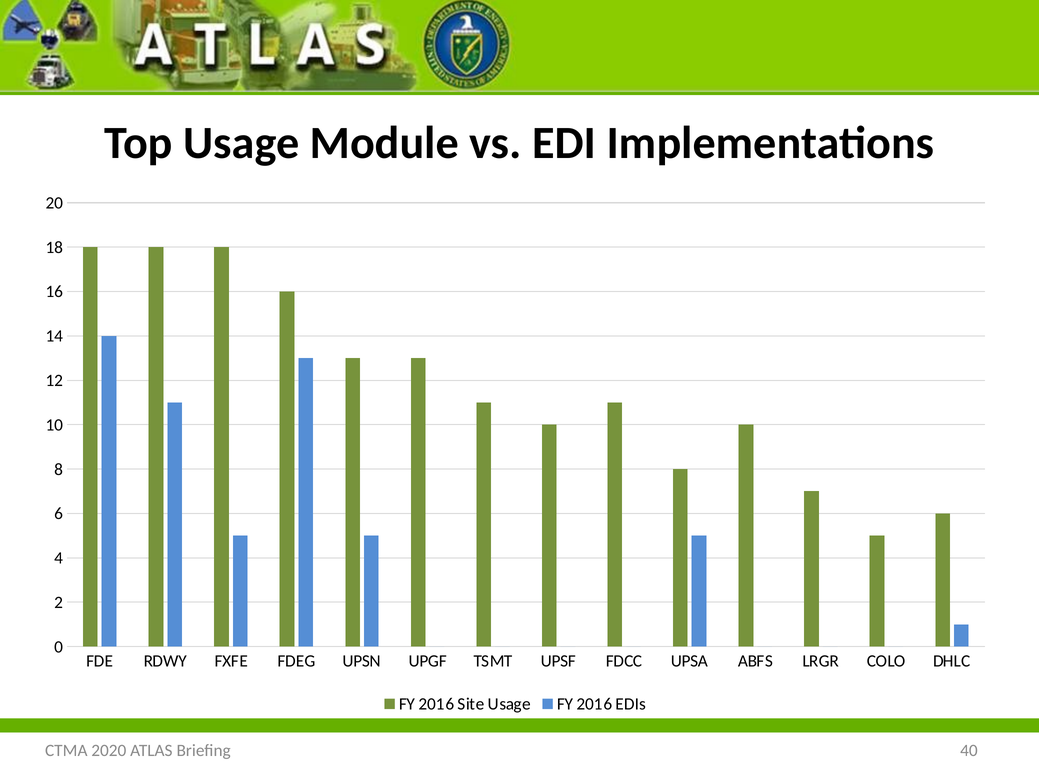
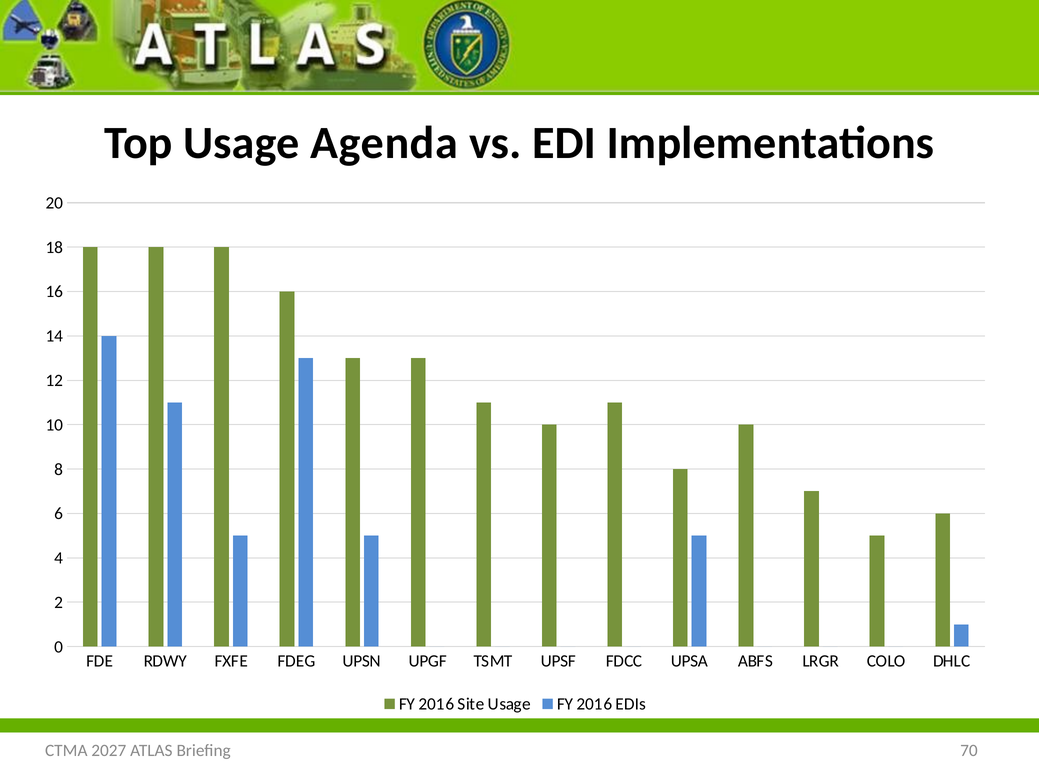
Module: Module -> Agenda (384, 143)
2020: 2020 -> 2027 (109, 751)
40: 40 -> 70 (969, 751)
